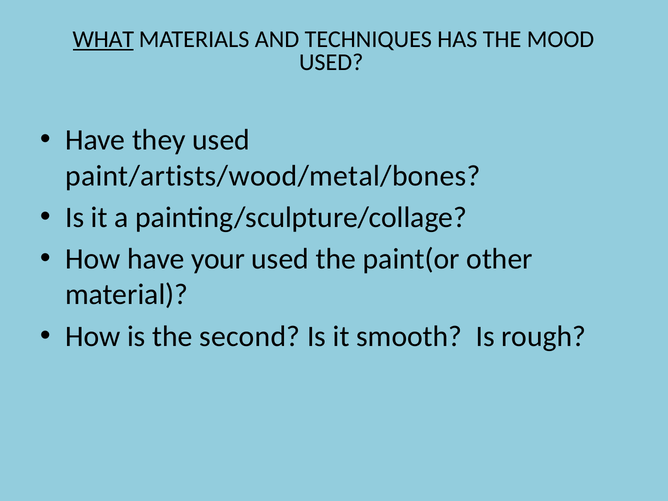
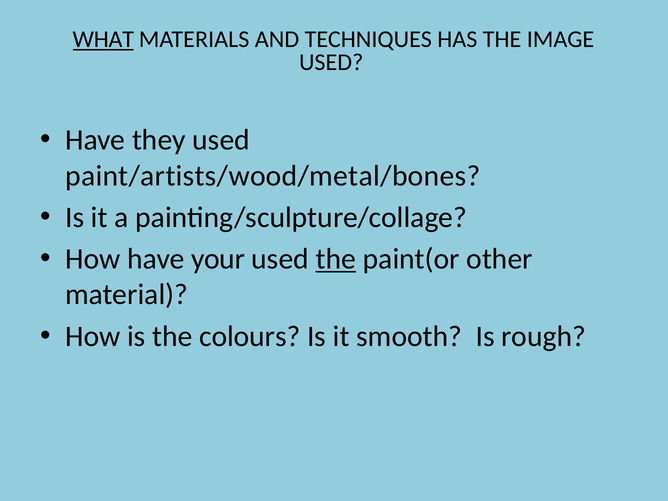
MOOD: MOOD -> IMAGE (561, 39)
the underline: none -> present (336, 259)
second: second -> colours (250, 336)
